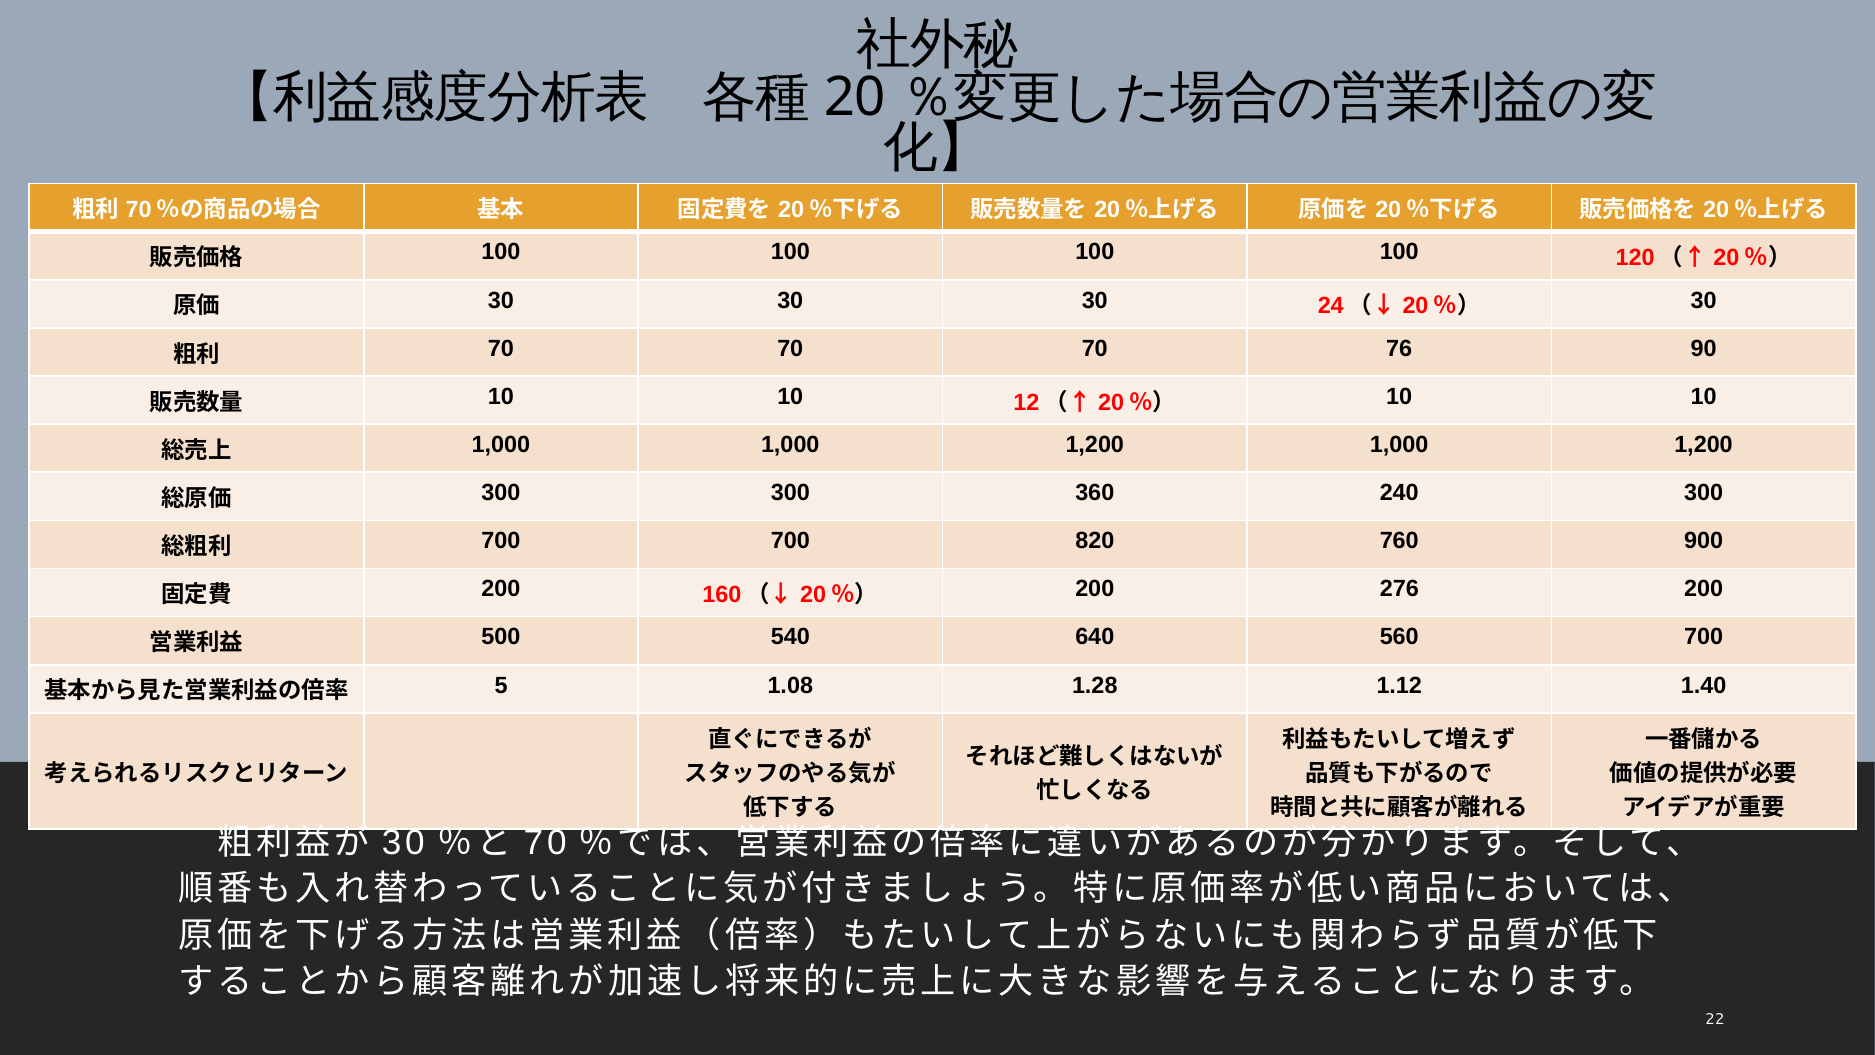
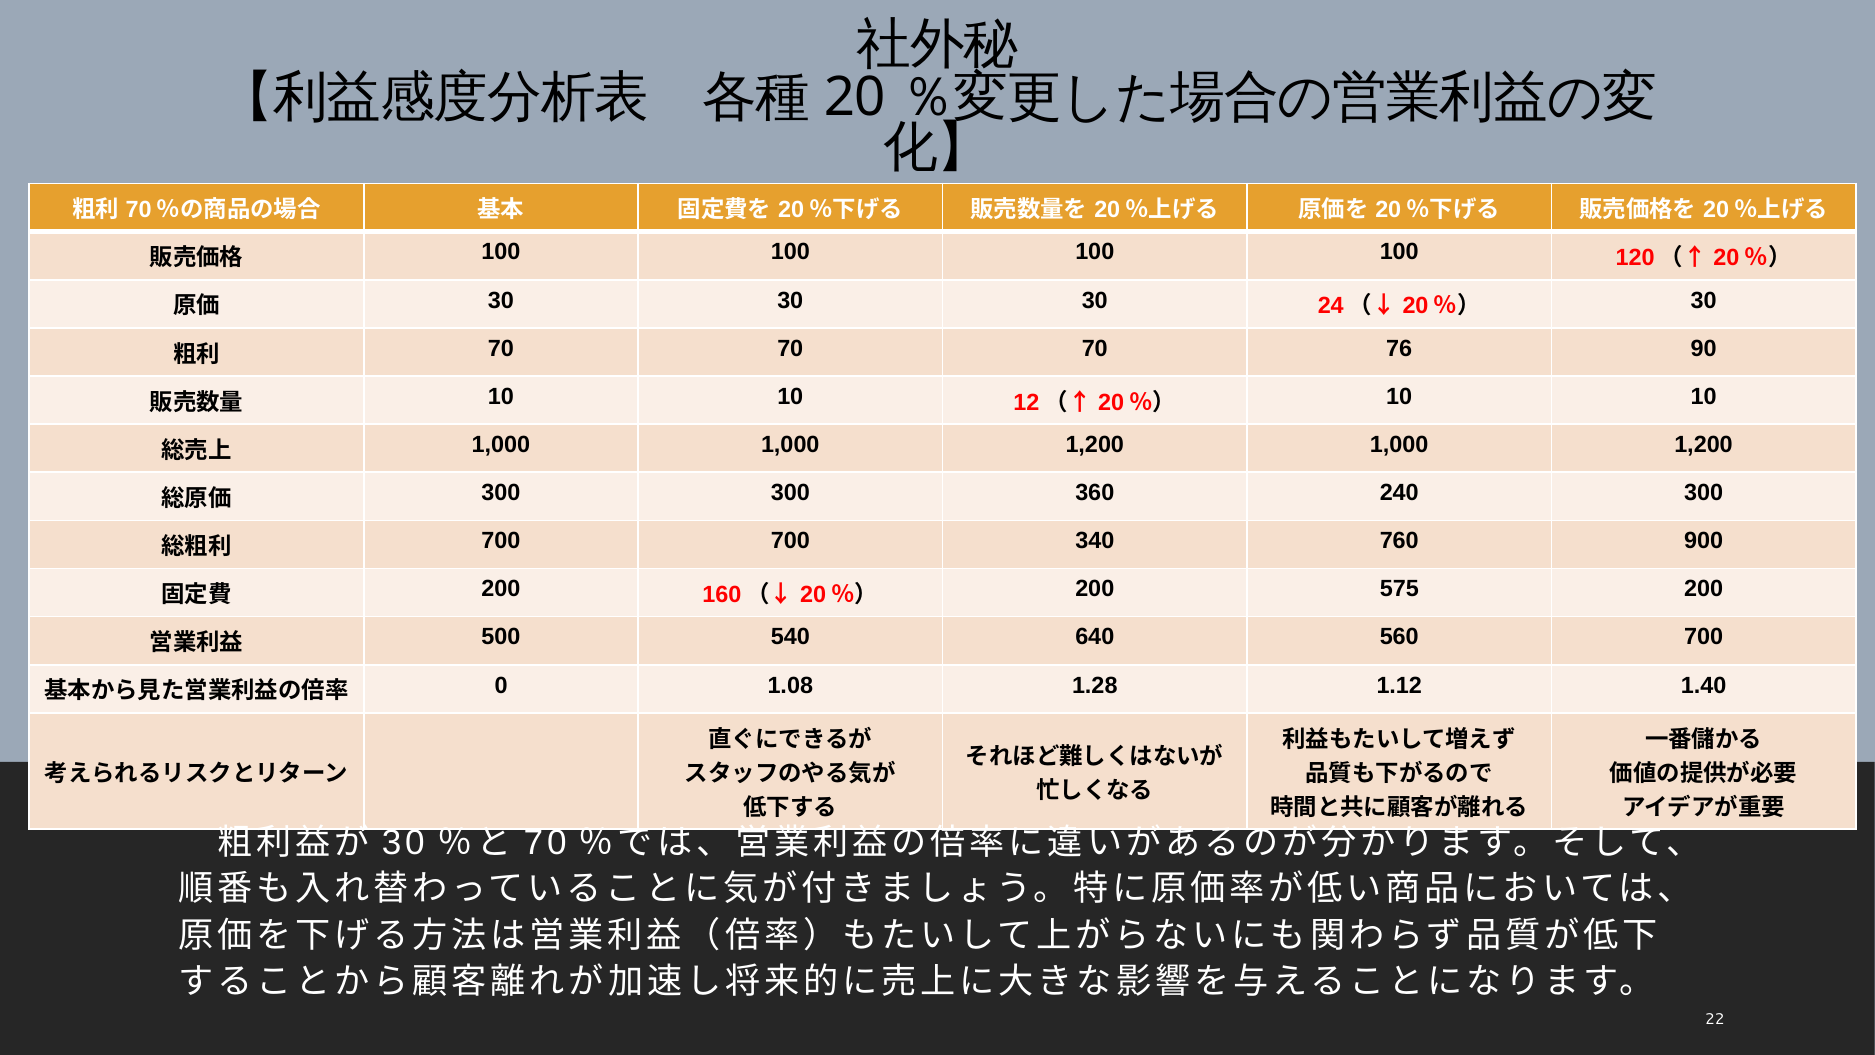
820: 820 -> 340 (1095, 541)
276: 276 -> 575 (1399, 589)
5: 5 -> 0 (501, 685)
